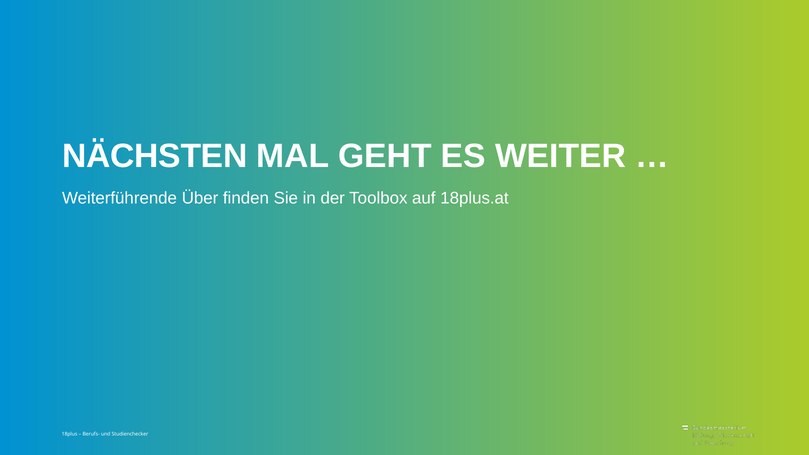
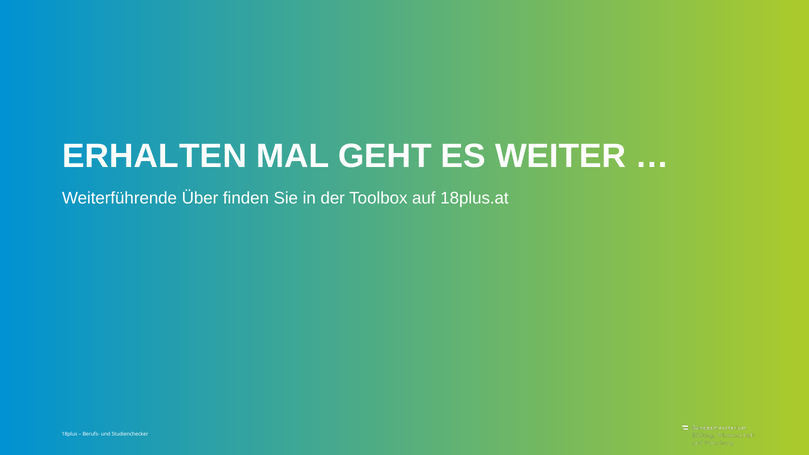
NÄCHSTEN: NÄCHSTEN -> ERHALTEN (154, 156)
